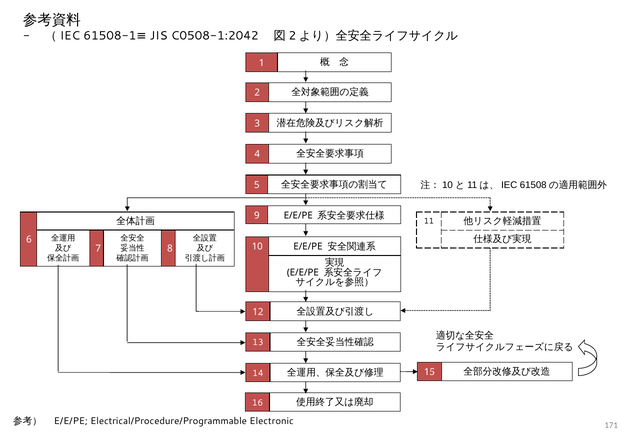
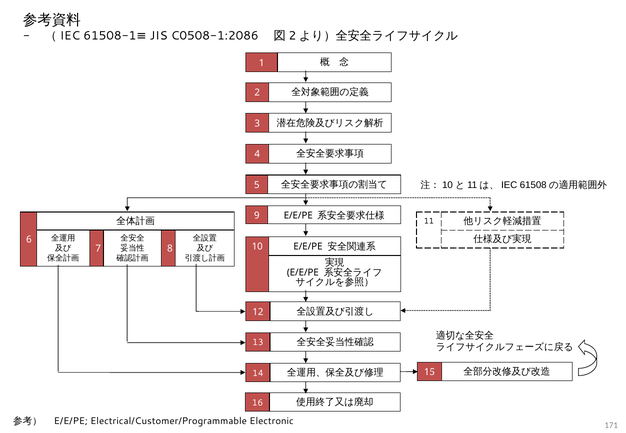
C0508-1:2042: C0508-1:2042 -> C0508-1:2086 (215, 36)
Electrical/Procedure/Programmable: Electrical/Procedure/Programmable -> Electrical/Customer/Programmable (169, 422)
